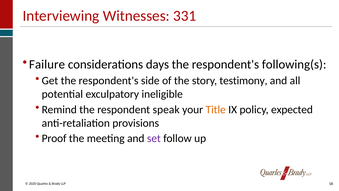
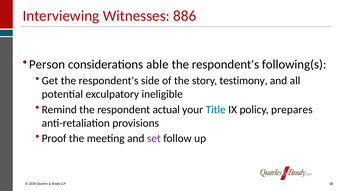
331: 331 -> 886 (185, 16)
Failure: Failure -> Person (47, 64)
days: days -> able (157, 64)
speak: speak -> actual (166, 109)
Title colour: orange -> blue (216, 109)
expected: expected -> prepares (292, 109)
